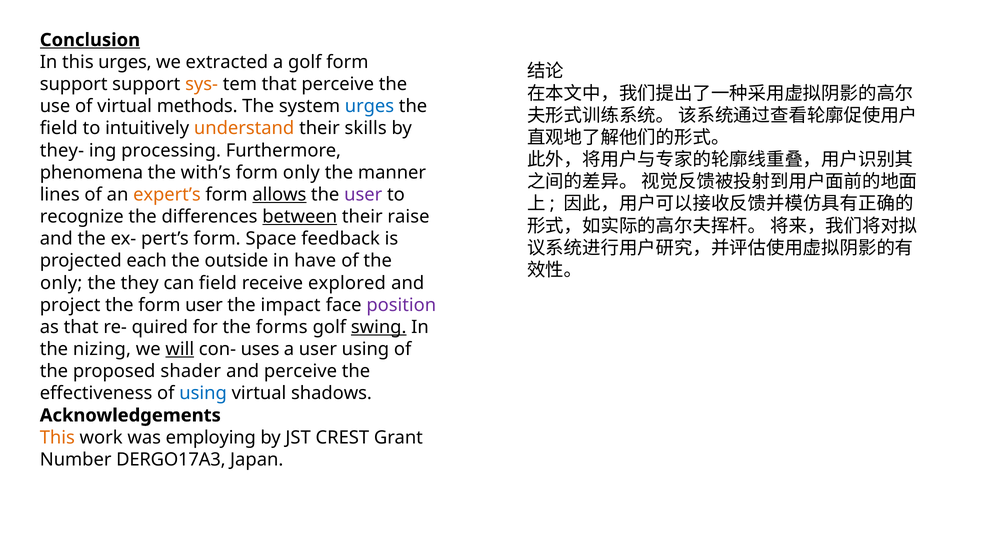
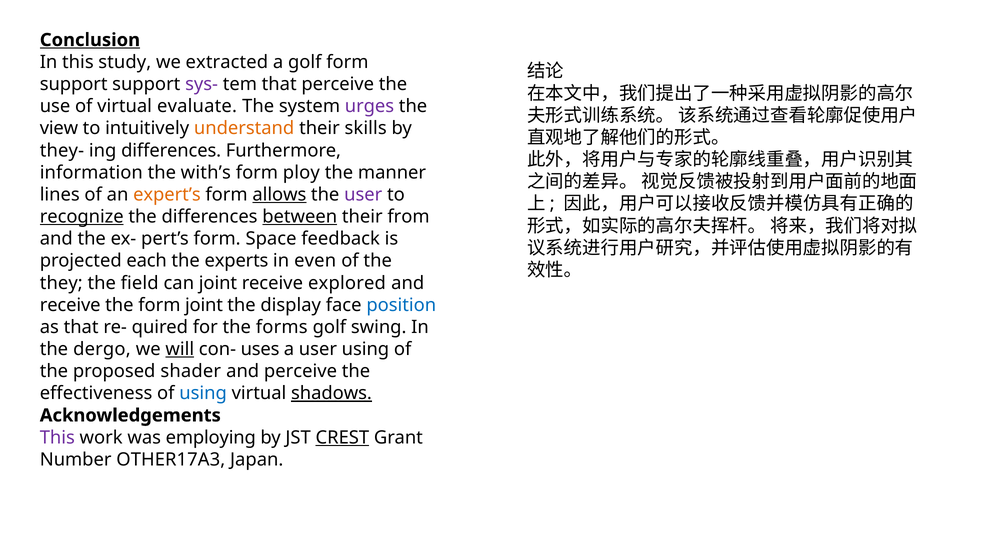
this urges: urges -> study (125, 62)
sys- colour: orange -> purple (202, 84)
methods: methods -> evaluate (197, 106)
urges colour: blue -> purple (369, 106)
field: field -> view (59, 128)
ing processing: processing -> differences (171, 150)
phenomena: phenomena -> information (91, 172)
form only: only -> ploy (301, 172)
recognize underline: none -> present (82, 217)
raise: raise -> from (409, 217)
outside: outside -> experts (237, 261)
have: have -> even (315, 261)
only: only -> they (61, 283)
they: they -> field (140, 283)
can field: field -> joint (218, 283)
project: project -> receive (70, 305)
form user: user -> joint (204, 305)
impact: impact -> display (291, 305)
position colour: purple -> blue (401, 305)
swing underline: present -> none (379, 327)
nizing: nizing -> dergo (102, 349)
shadows underline: none -> present (331, 393)
This colour: orange -> purple (57, 437)
CREST underline: none -> present (342, 437)
DERGO17A3: DERGO17A3 -> OTHER17A3 (171, 459)
